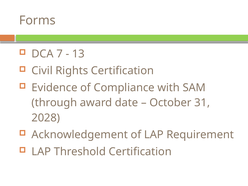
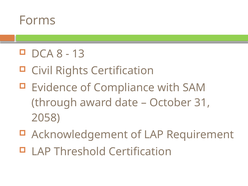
7: 7 -> 8 (60, 54)
2028: 2028 -> 2058 (46, 118)
